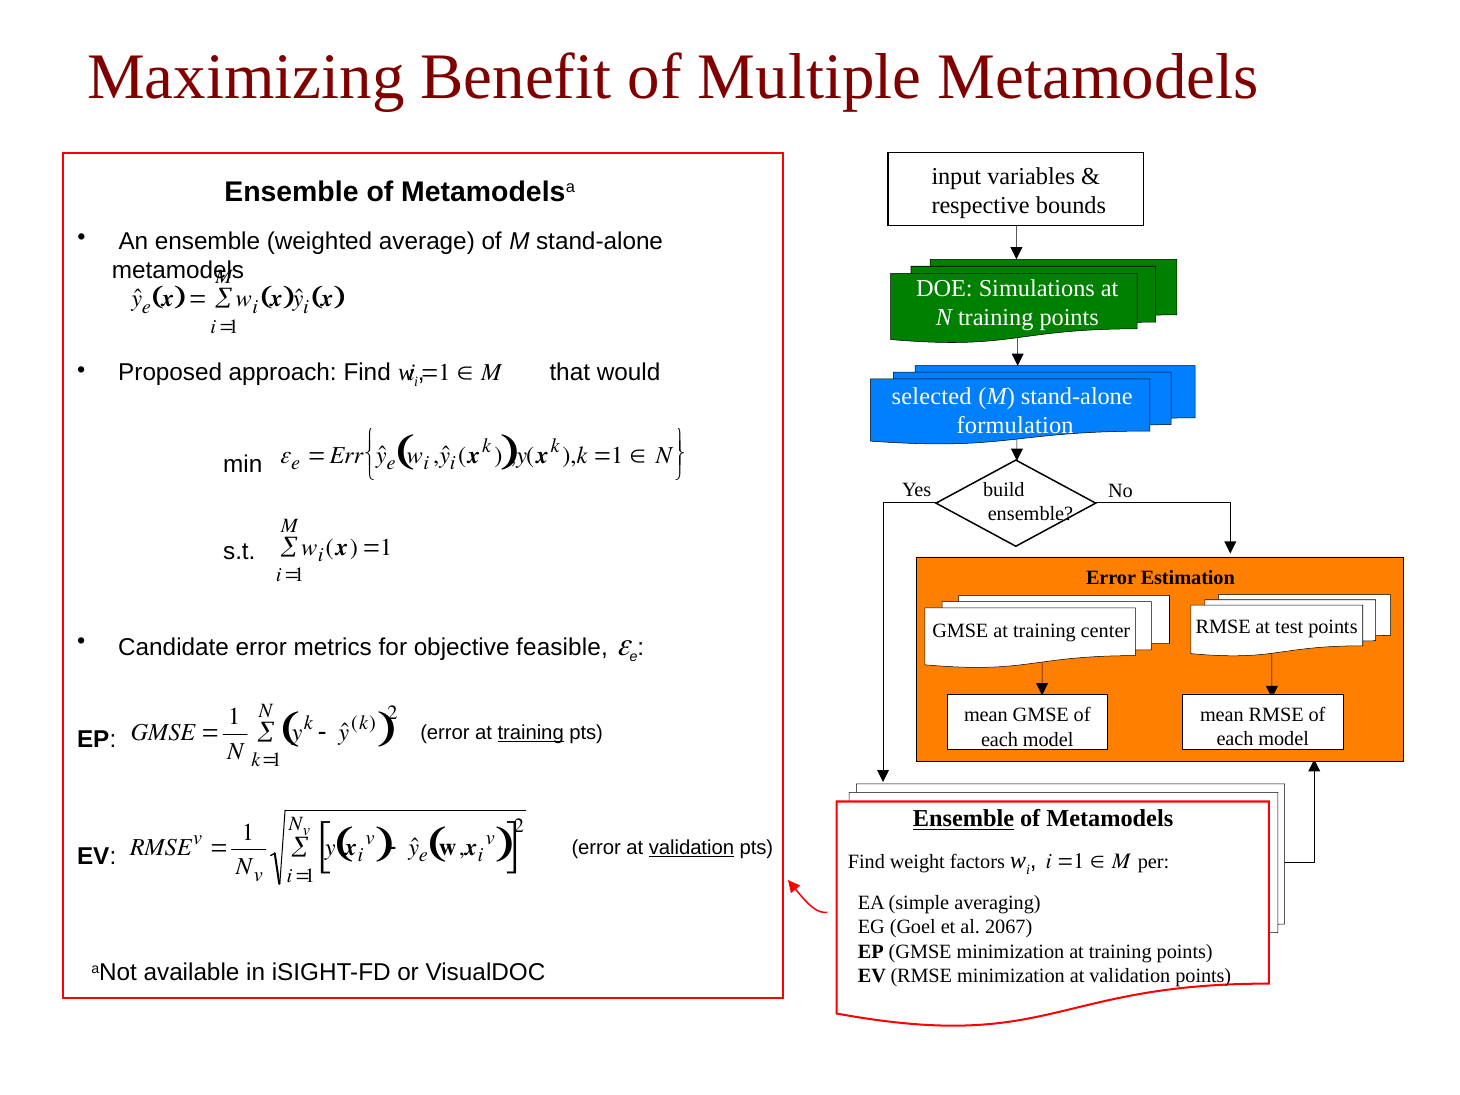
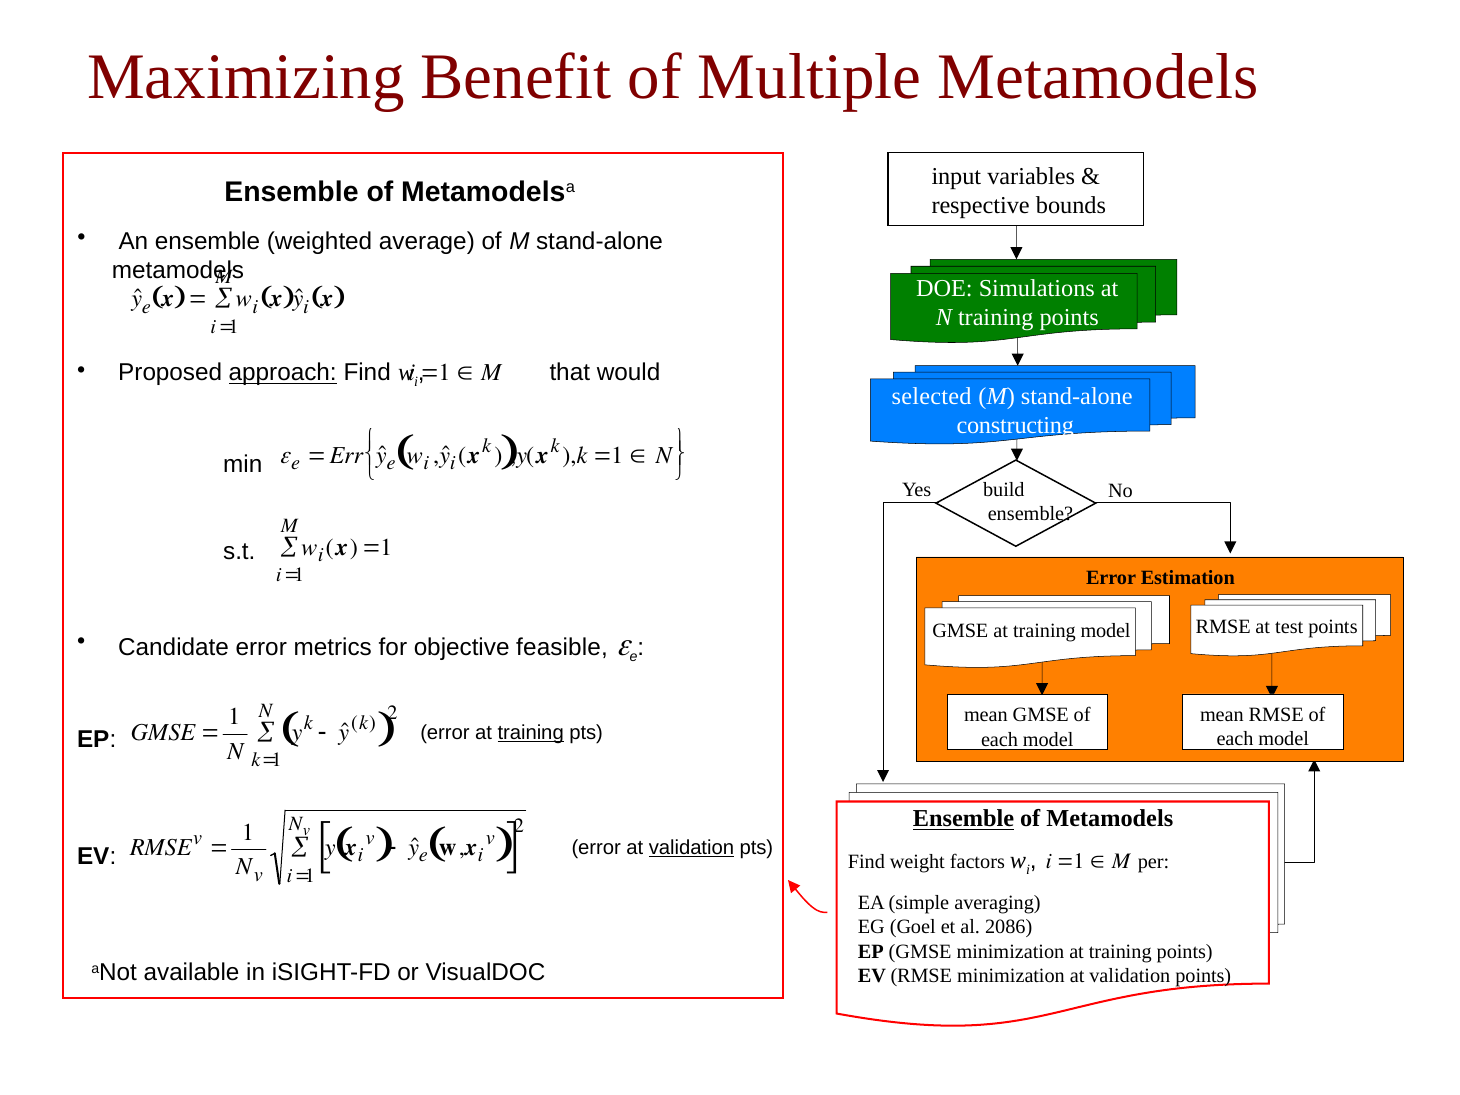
approach underline: none -> present (283, 373)
formulation: formulation -> constructing (1015, 426)
training center: center -> model (1106, 631)
2067: 2067 -> 2086 (1009, 927)
